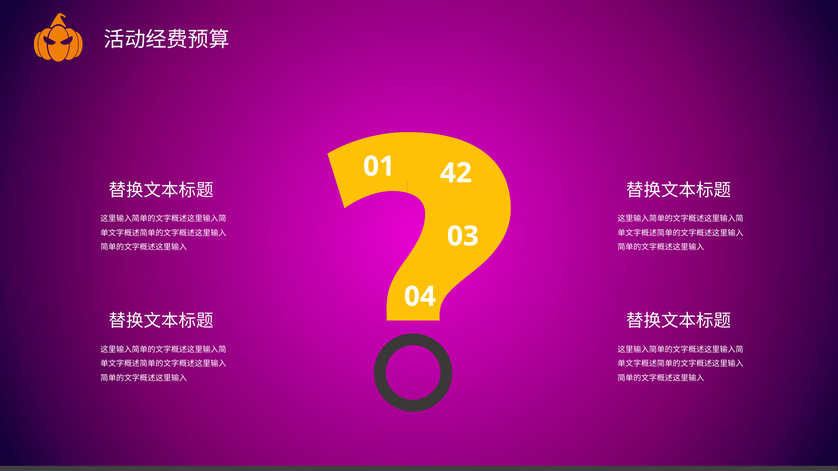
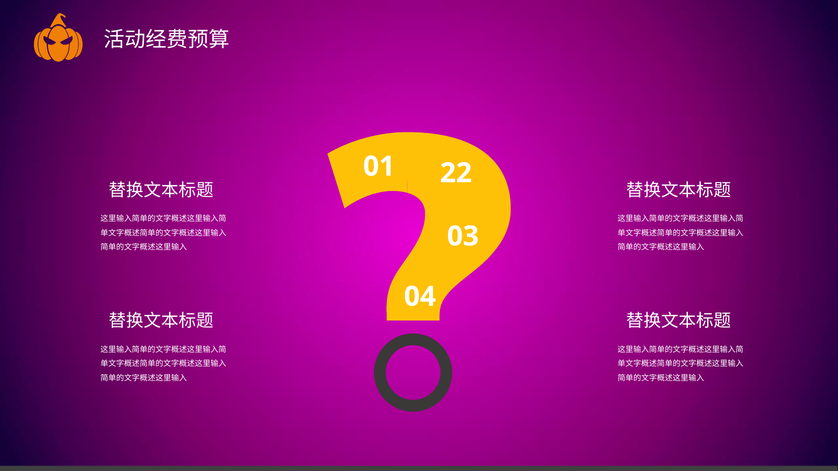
42: 42 -> 22 (456, 173)
